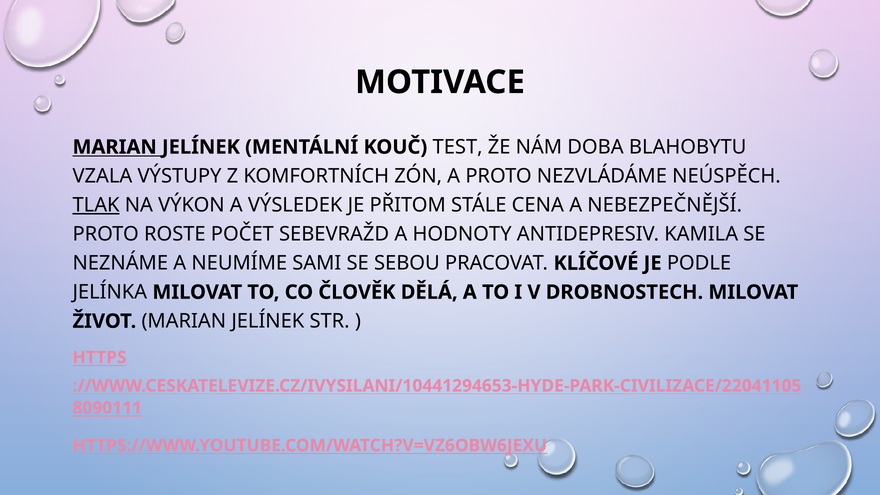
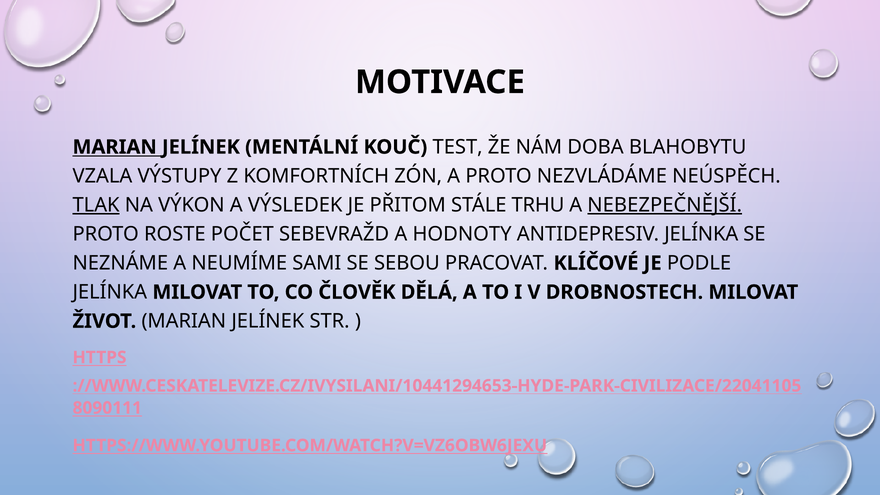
CENA: CENA -> TRHU (538, 205)
NEBEZPEČNĚJŠÍ underline: none -> present (665, 205)
ANTIDEPRESIV KAMILA: KAMILA -> JELÍNKA (701, 234)
